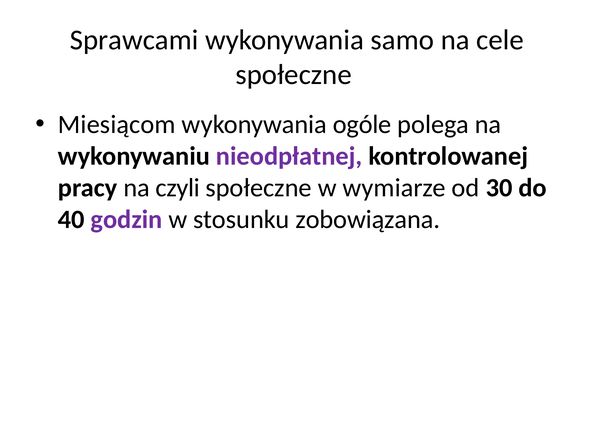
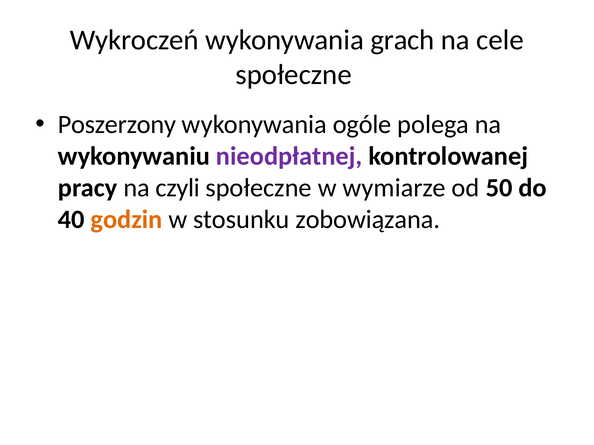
Sprawcami: Sprawcami -> Wykroczeń (134, 40)
samo: samo -> grach (402, 40)
Miesiącom: Miesiącom -> Poszerzony (117, 125)
30: 30 -> 50 (499, 188)
godzin colour: purple -> orange (127, 220)
